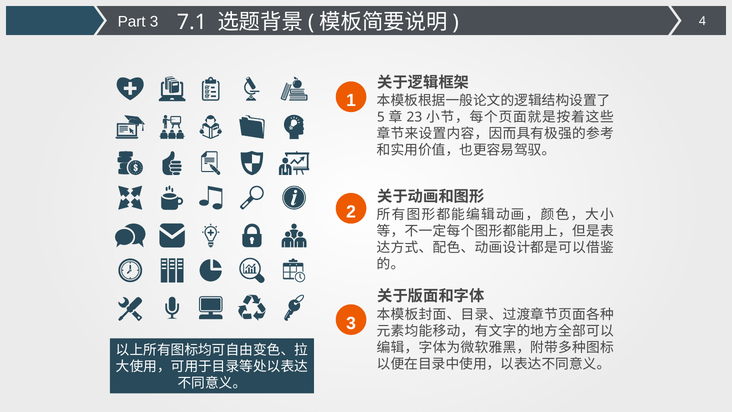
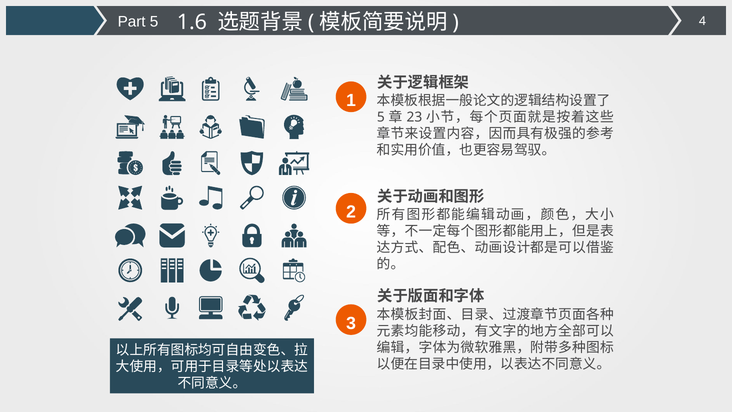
Part 3: 3 -> 5 (154, 22)
7.1: 7.1 -> 1.6 (192, 22)
